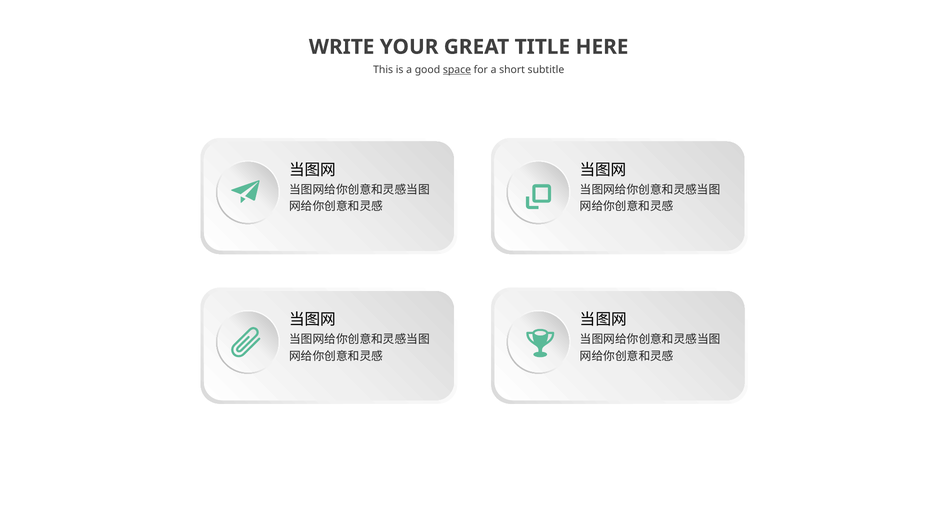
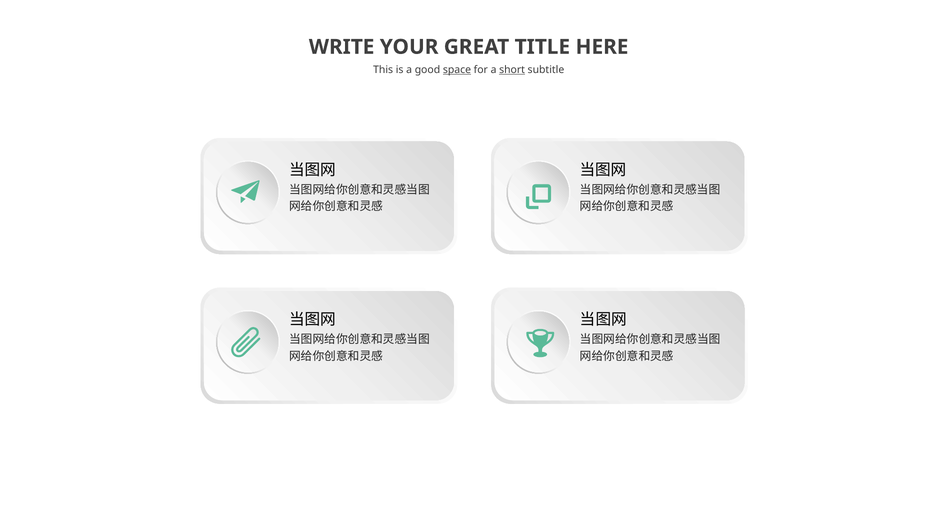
short underline: none -> present (512, 70)
